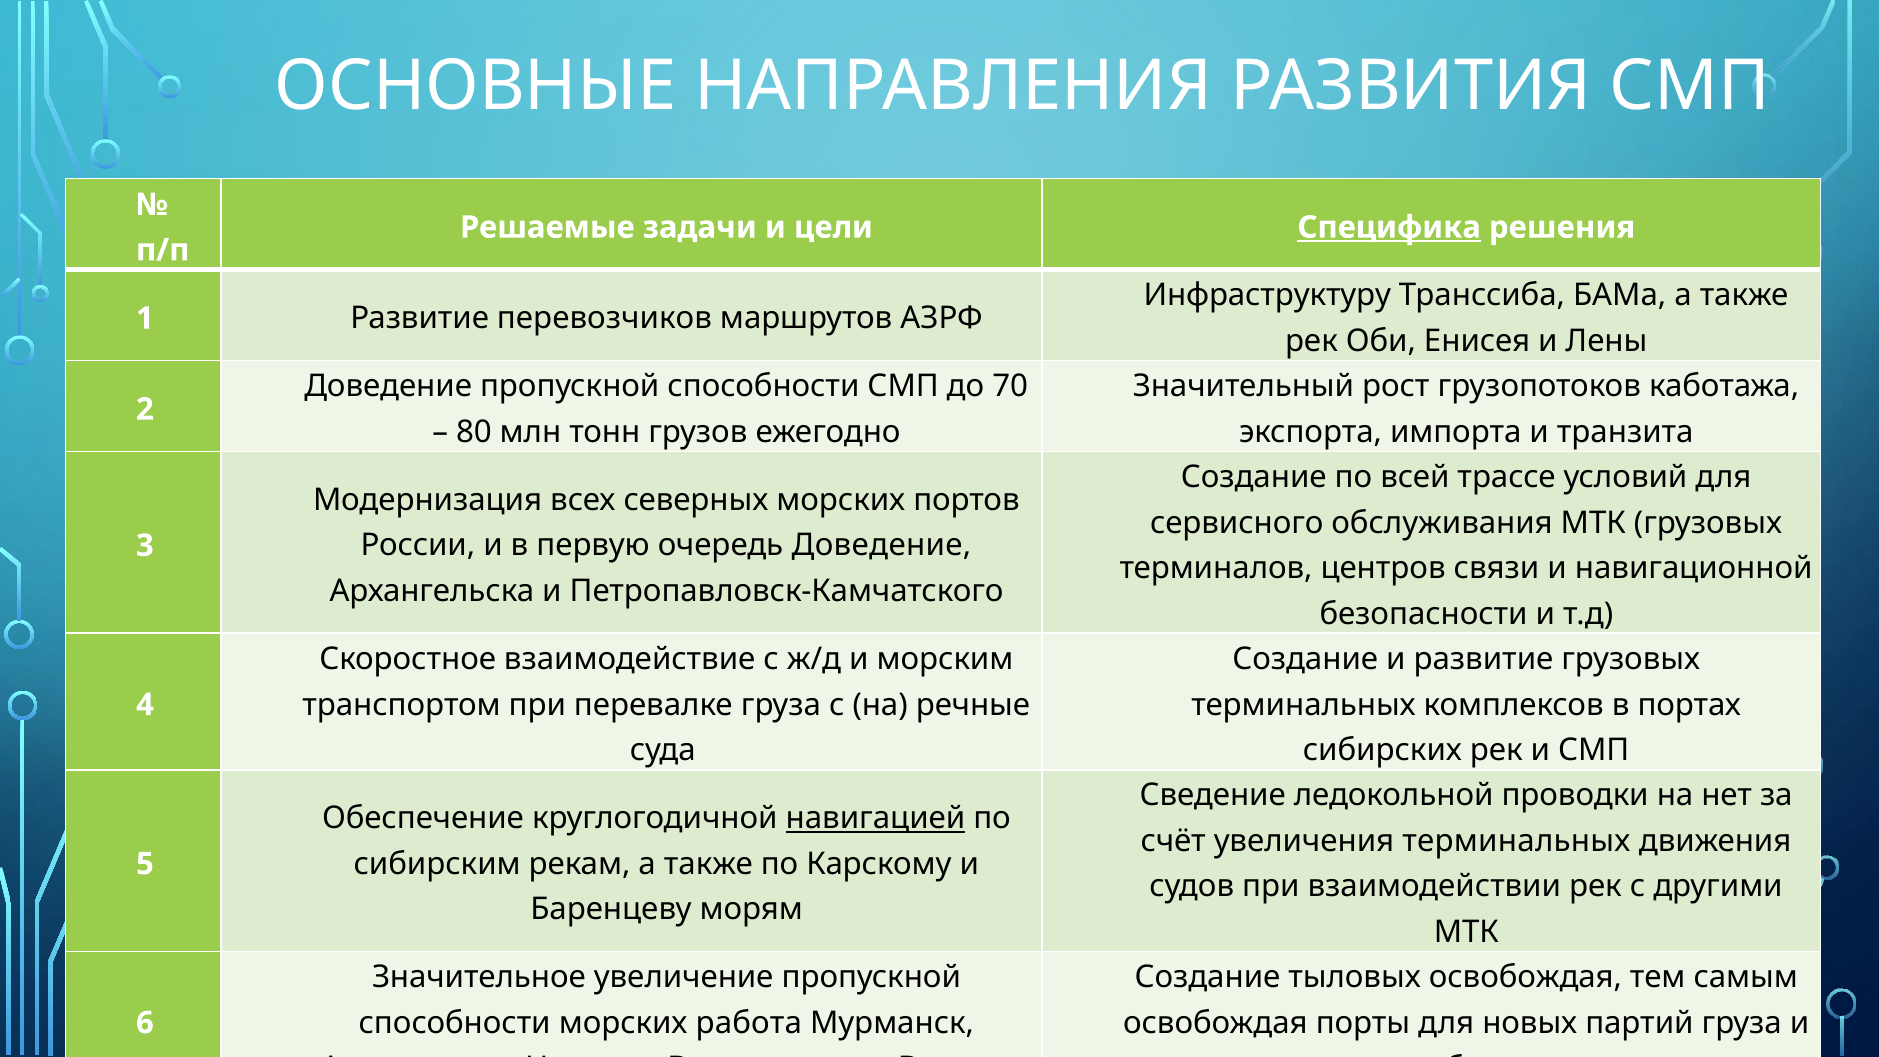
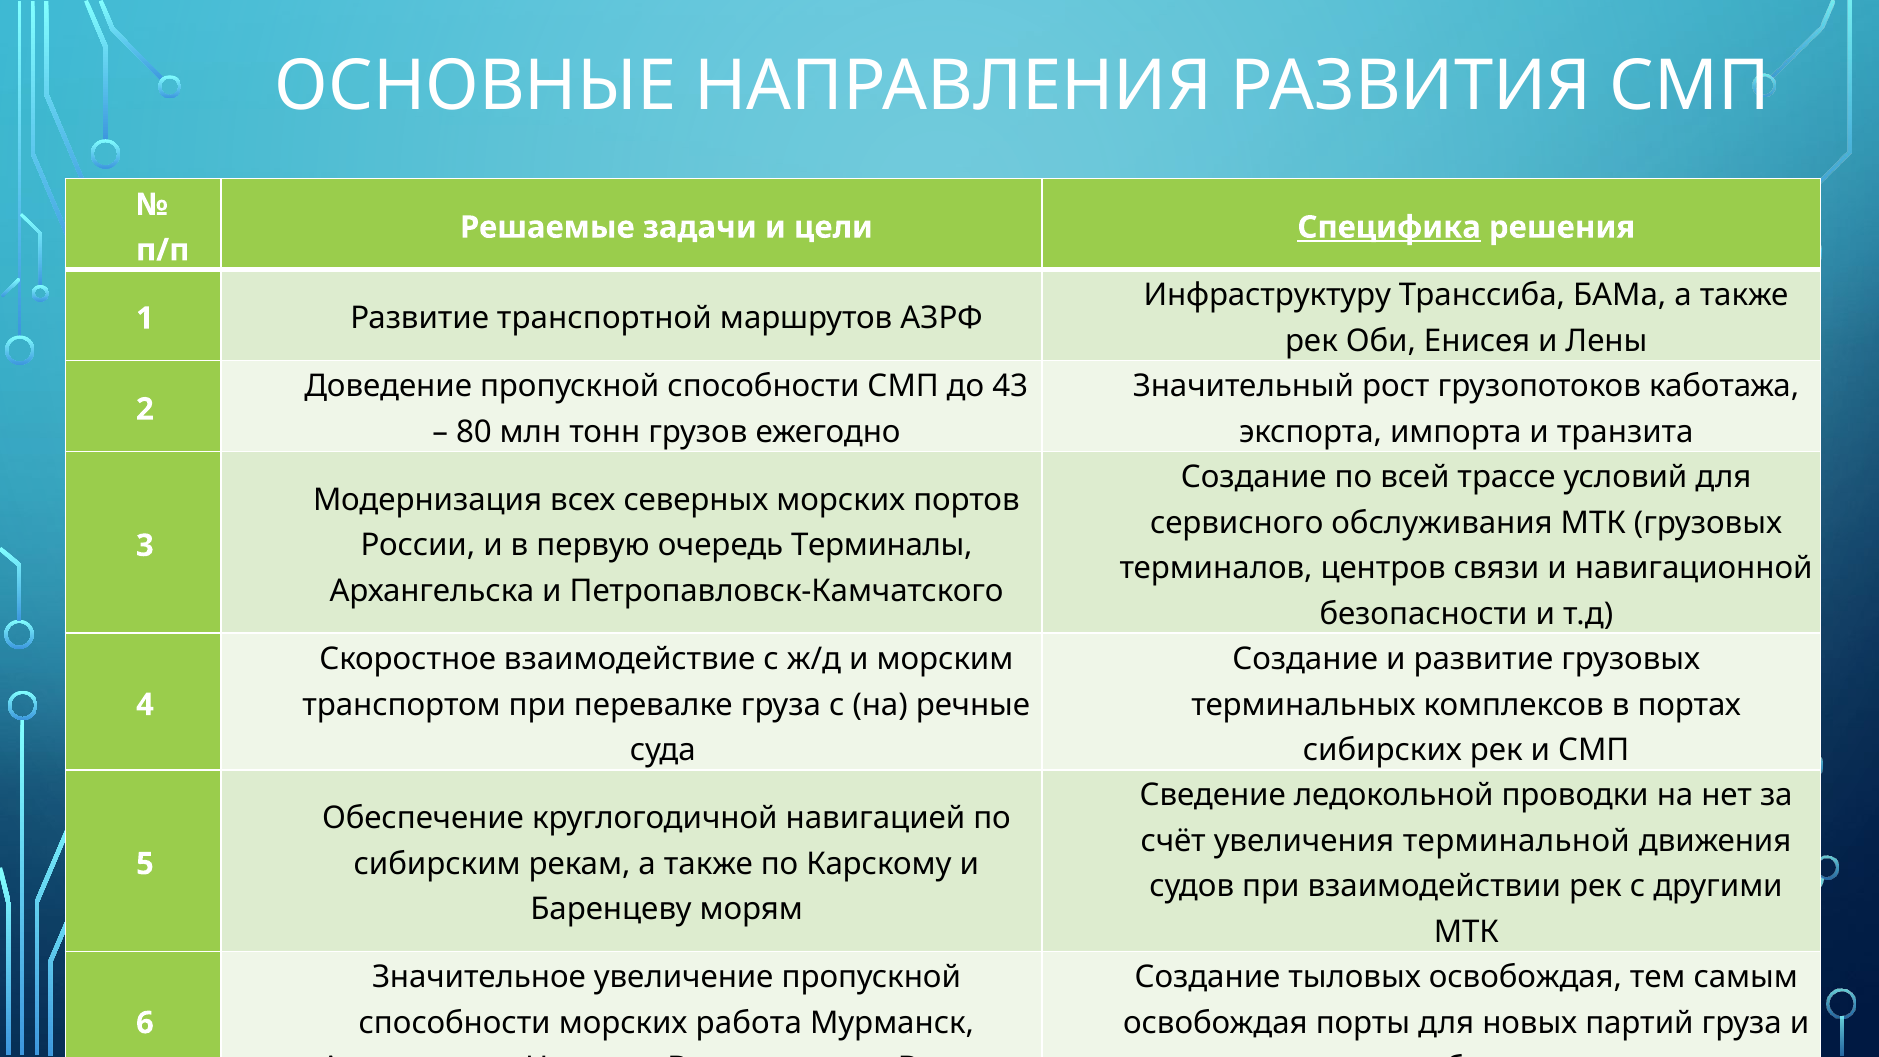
перевозчиков: перевозчиков -> транспортной (604, 318)
70: 70 -> 43 (1010, 386)
очередь Доведение: Доведение -> Терминалы (882, 546)
навигацией underline: present -> none (875, 818)
увеличения терминальных: терминальных -> терминальной (1516, 841)
